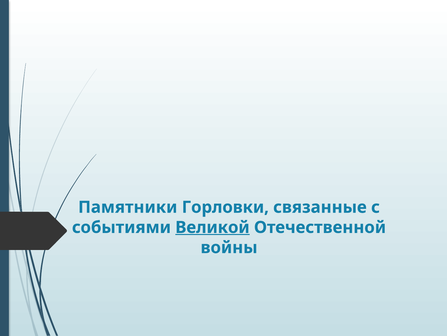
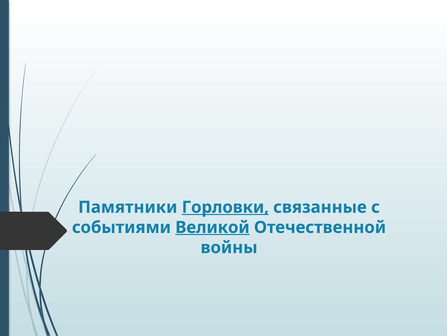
Горловки underline: none -> present (225, 207)
